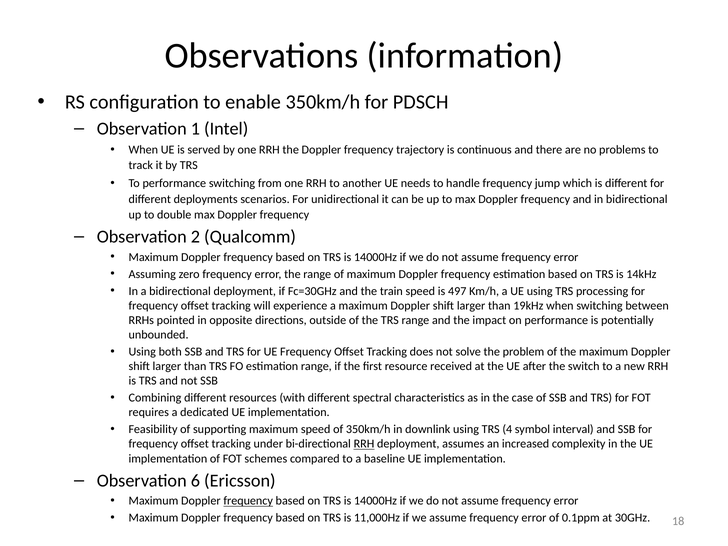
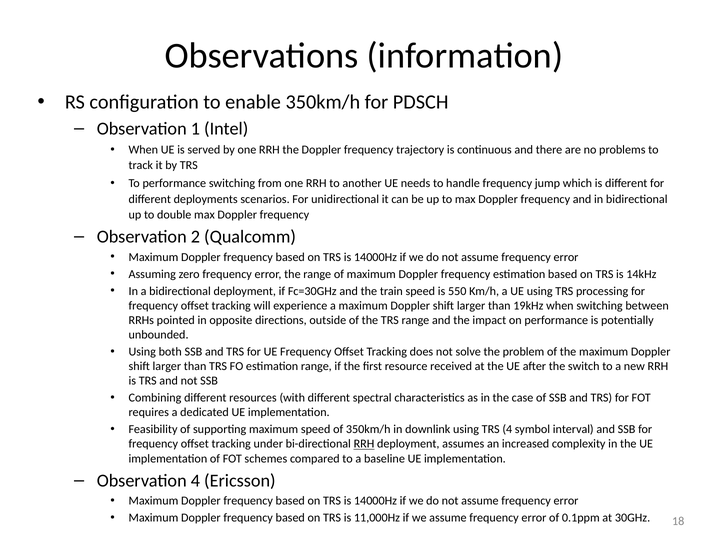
497: 497 -> 550 (457, 291)
Observation 6: 6 -> 4 (195, 481)
frequency underline: present -> none (248, 501)
